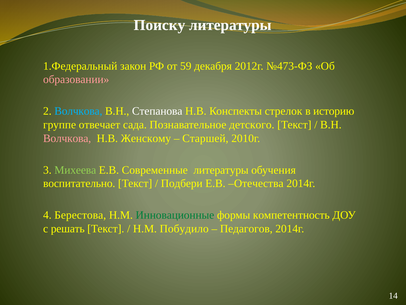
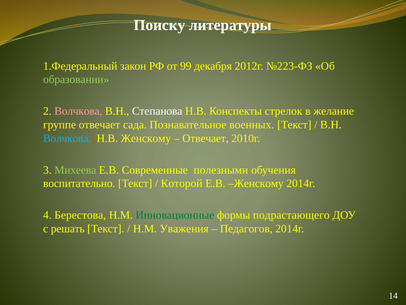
59: 59 -> 99 (186, 66)
№473-ФЗ: №473-ФЗ -> №223-ФЗ (289, 66)
образовании colour: pink -> light green (76, 79)
Волчкова colour: light blue -> pink (78, 111)
историю: историю -> желание (334, 111)
детского: детского -> военных (252, 125)
Волчкова colour: pink -> light blue (67, 138)
Старшей: Старшей -> Отвечает (205, 138)
Современные литературы: литературы -> полезными (221, 170)
Подбери: Подбери -> Которой (182, 183)
Е.В Отечества: Отечества -> Женскому (256, 183)
компетентность: компетентность -> подрастающего (291, 215)
Побудило: Побудило -> Уважения (184, 228)
